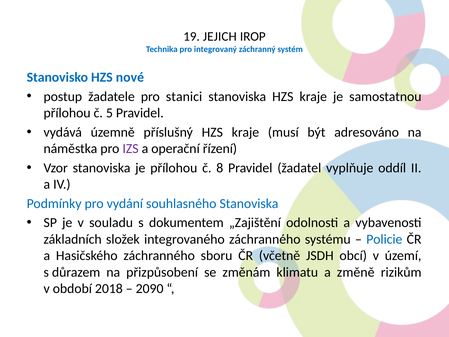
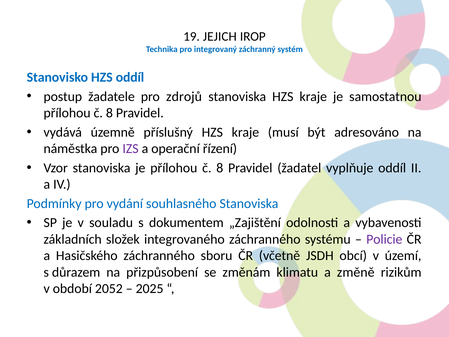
HZS nové: nové -> oddíl (130, 77)
stanici: stanici -> zdrojů (184, 96)
5: 5 -> 8 (109, 113)
Policie colour: blue -> purple (384, 239)
2018: 2018 -> 2052 (109, 288)
2090: 2090 -> 2025 (150, 288)
